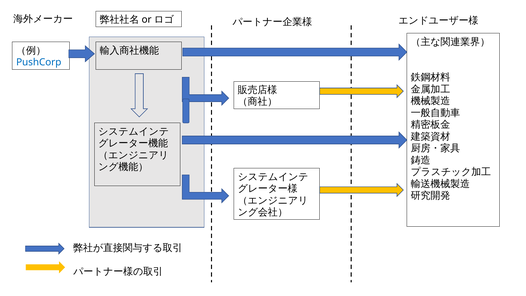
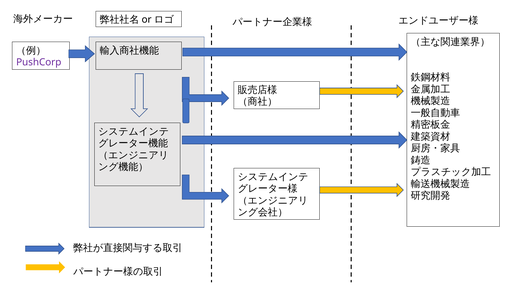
PushCorp colour: blue -> purple (39, 62)
